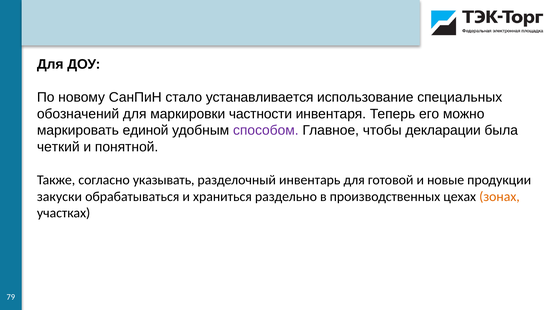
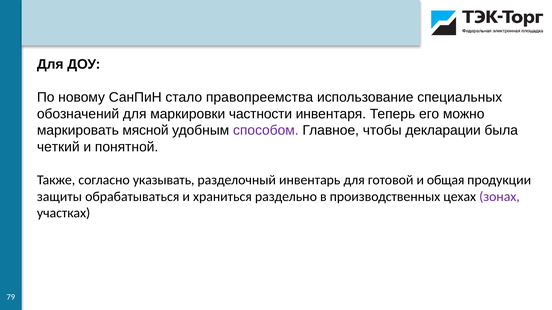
устанавливается: устанавливается -> правопреемства (260, 97)
единой: единой -> мясной (146, 131)
новые: новые -> общая (446, 180)
закуски: закуски -> защиты (59, 197)
зонах colour: orange -> purple (499, 197)
